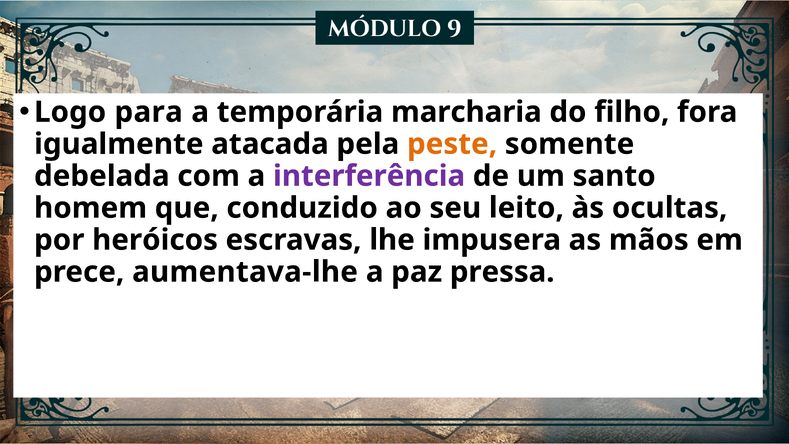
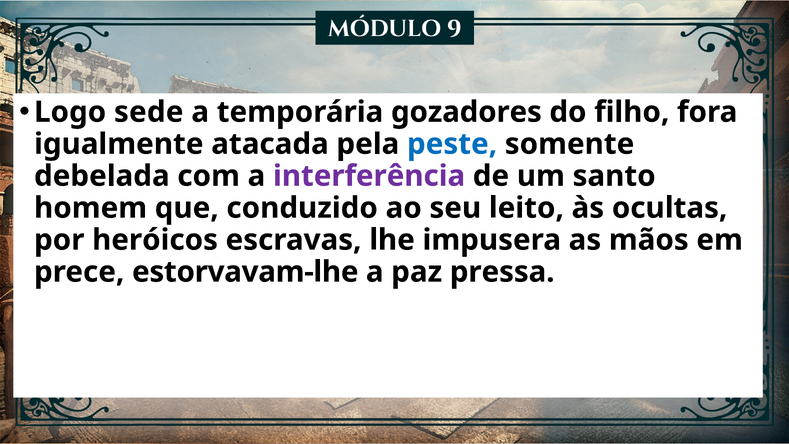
para: para -> sede (149, 112)
marcharia: marcharia -> gozadores (466, 112)
peste colour: orange -> blue (452, 144)
aumentava-lhe: aumentava-lhe -> estorvavam-lhe (245, 272)
